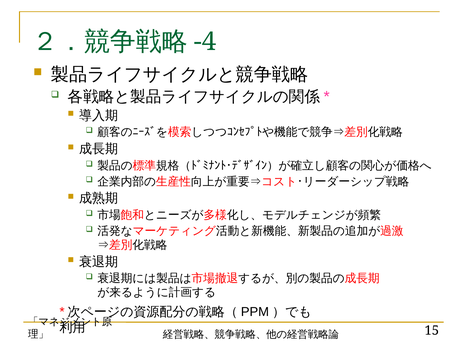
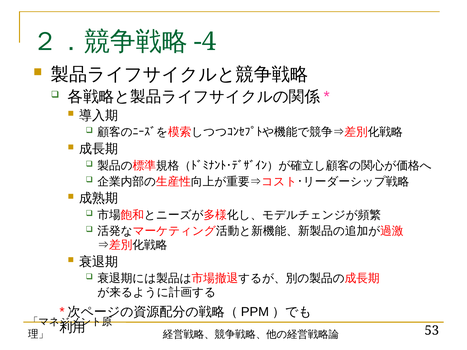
15: 15 -> 53 (432, 331)
